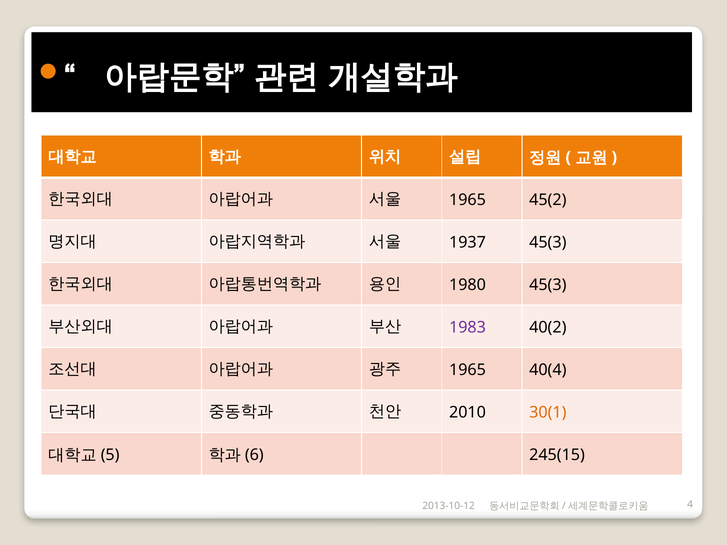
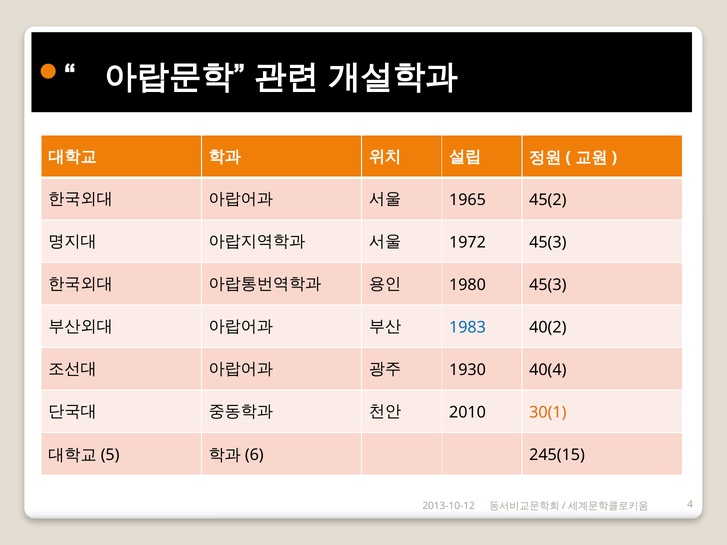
1937: 1937 -> 1972 (468, 242)
1983 colour: purple -> blue (468, 327)
1965: 1965 -> 1930 (468, 370)
